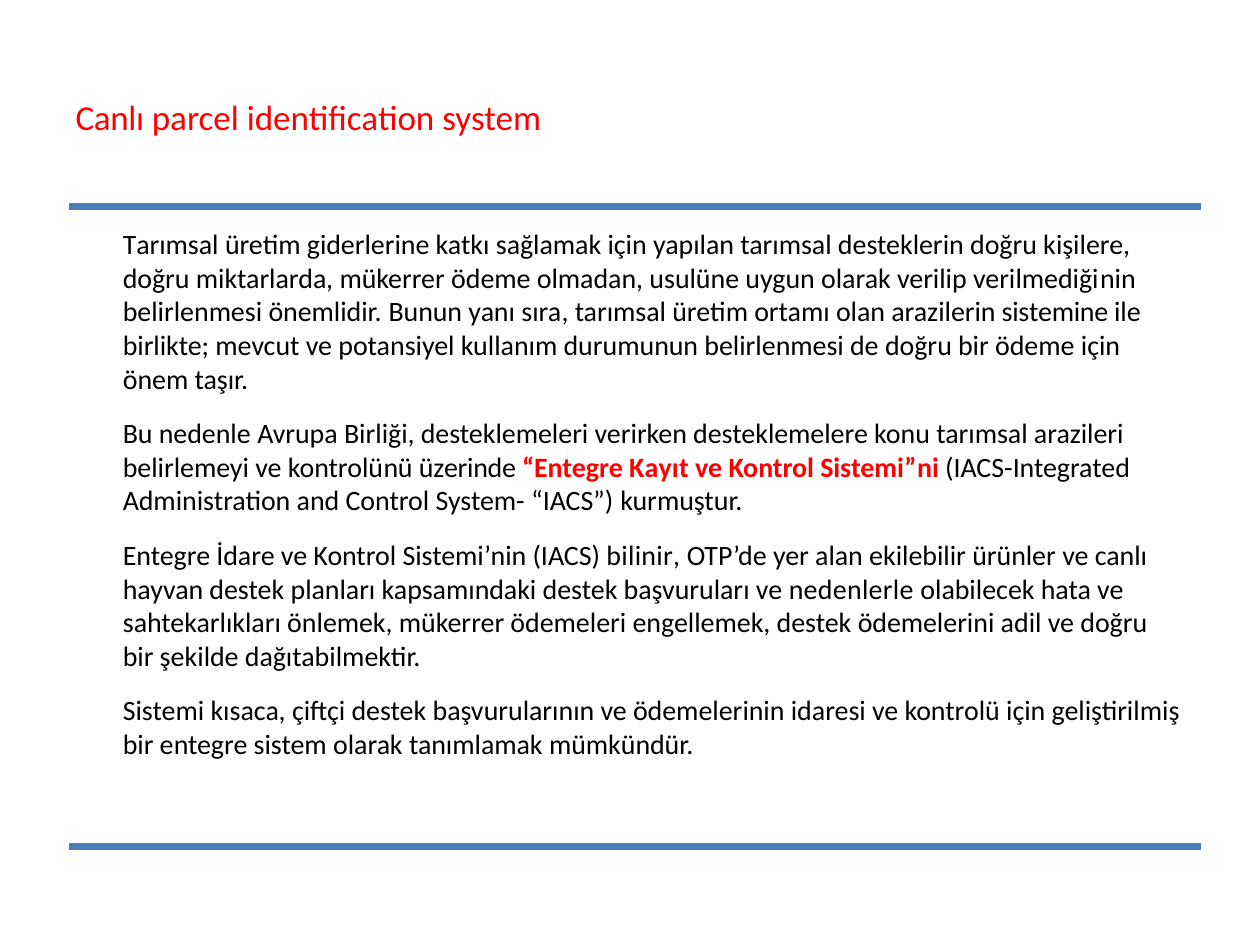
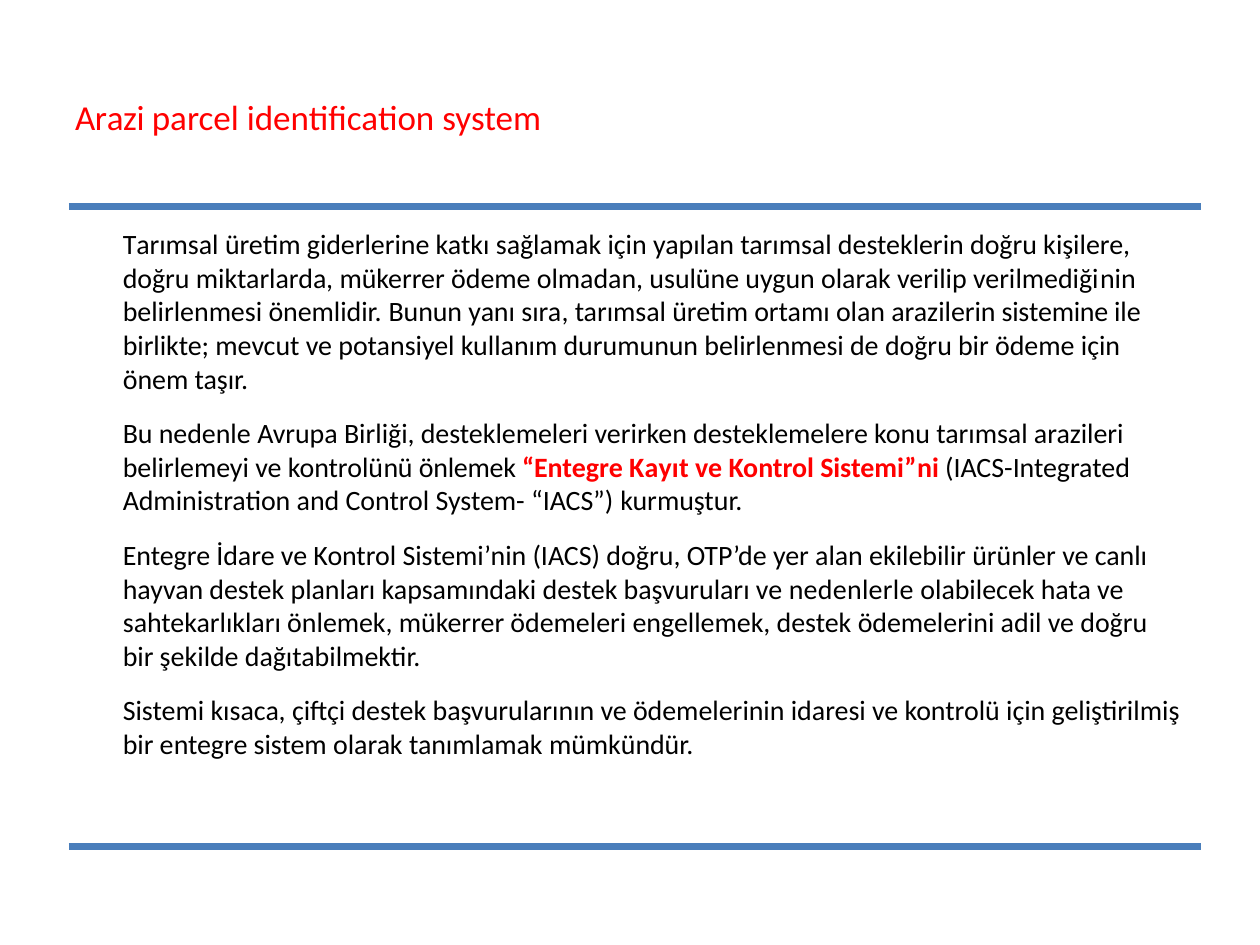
Canlı: Canlı -> Arazi (110, 119)
kontrolünü üzerinde: üzerinde -> önlemek (467, 468)
IACS bilinir: bilinir -> doğru (643, 556)
